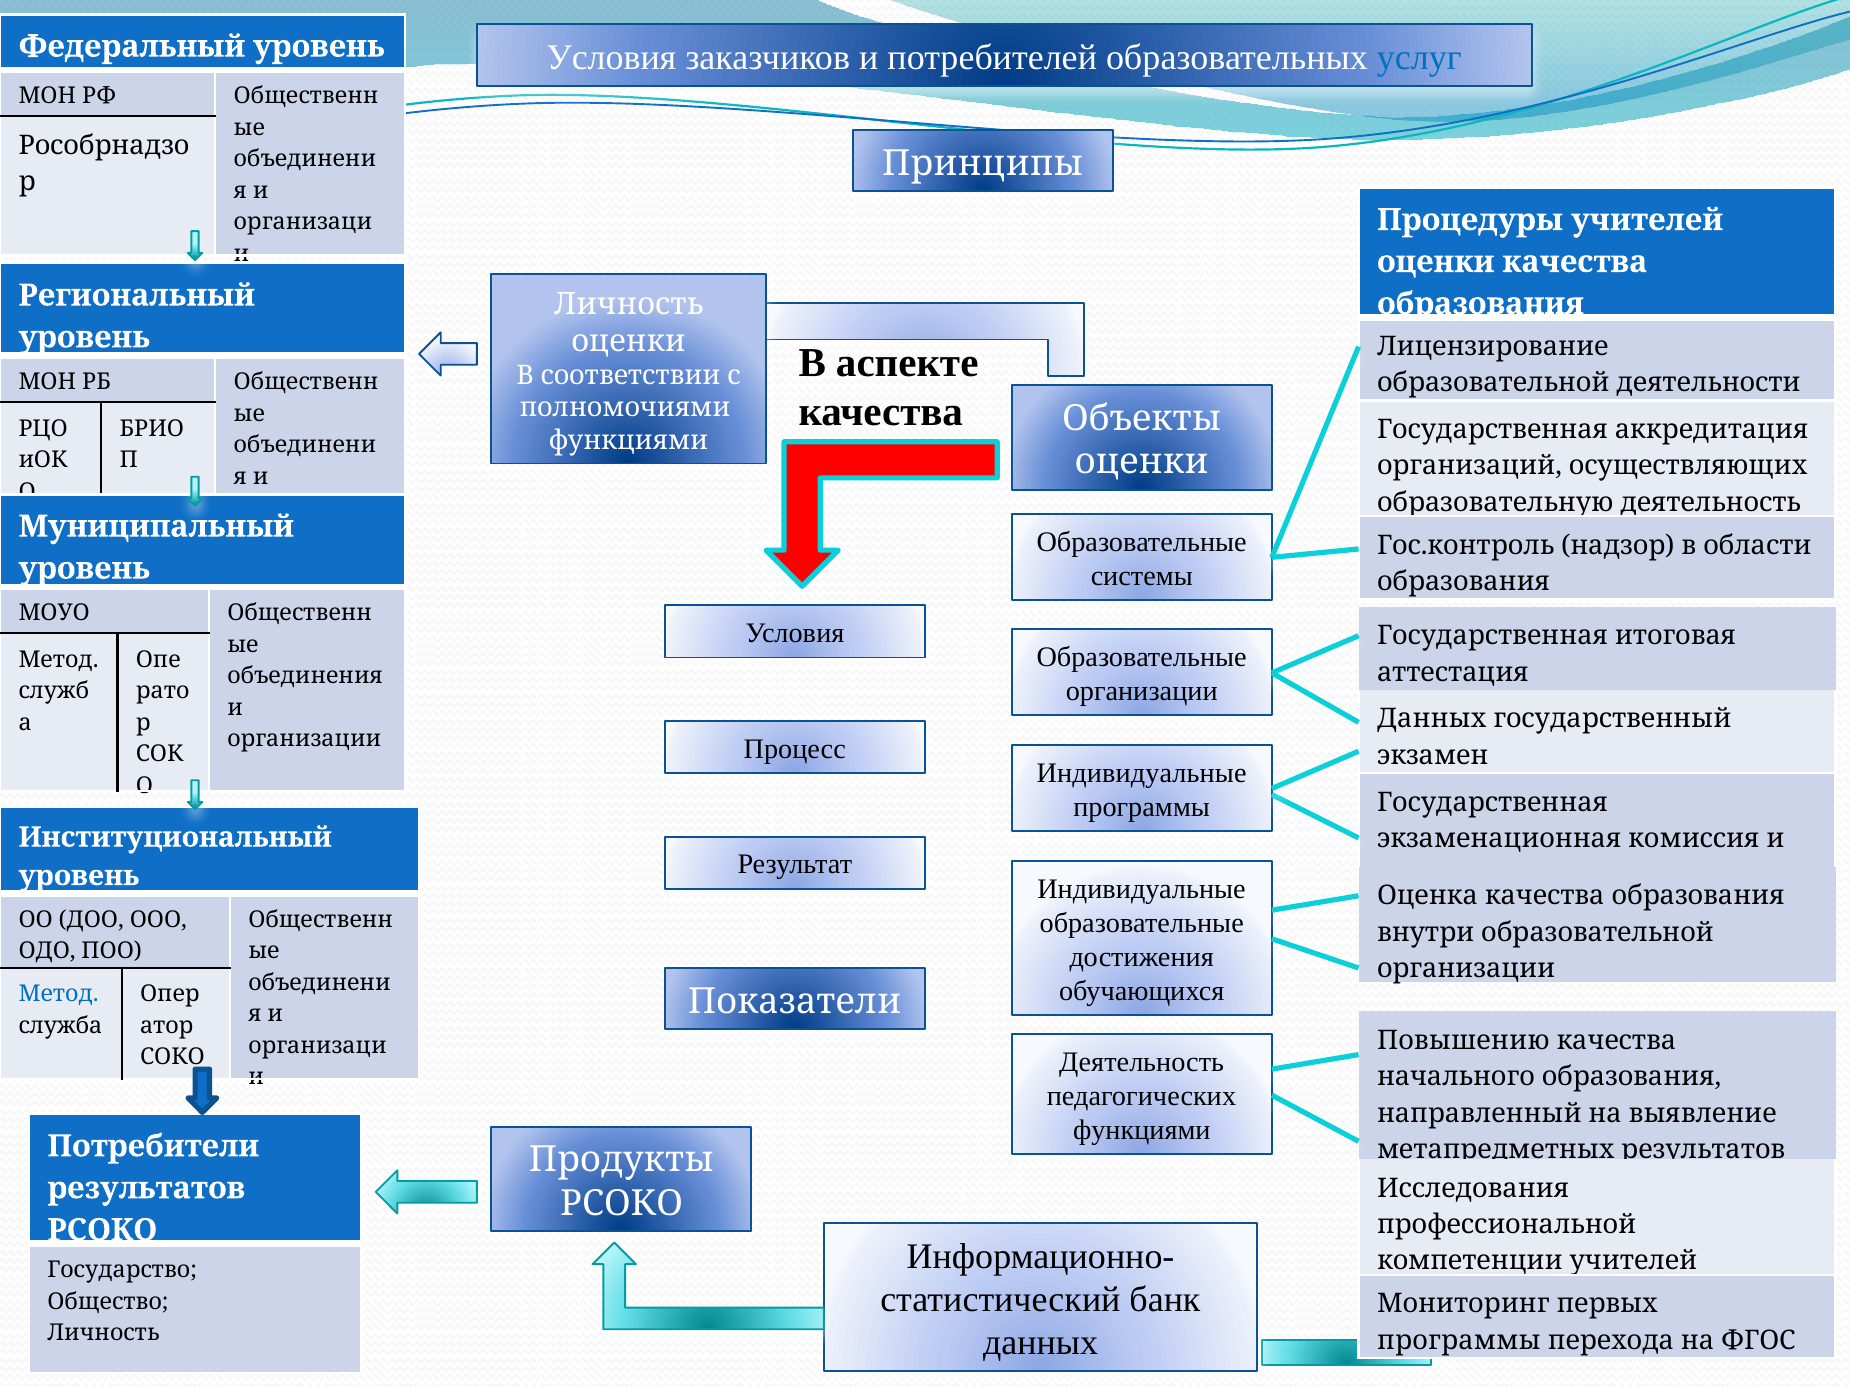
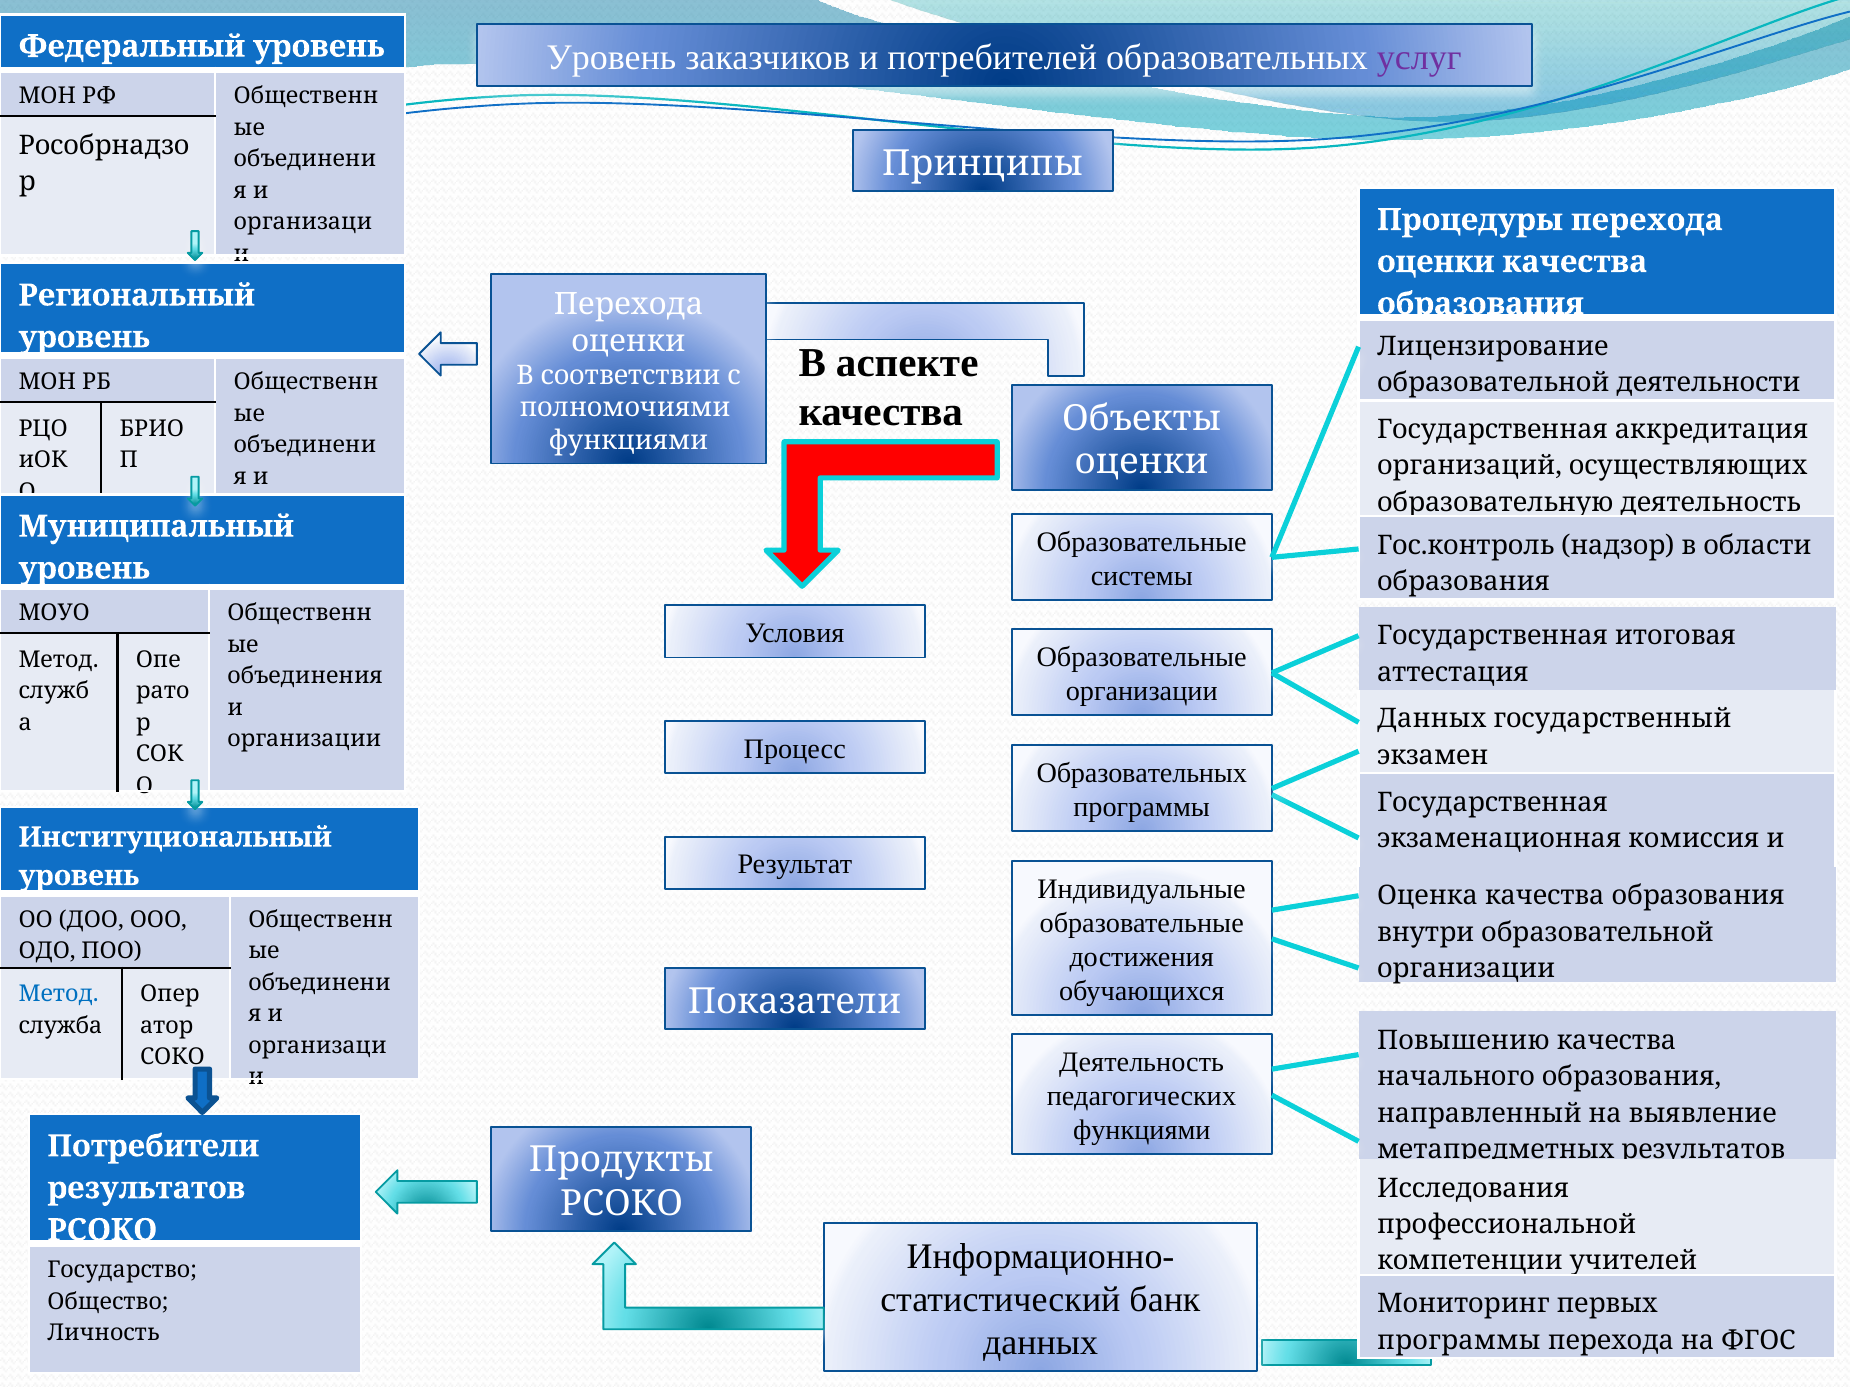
Условия: Условия -> Уровень (611, 58)
услуг colour: blue -> purple (1419, 58)
учителей: учителей -> перехода (1647, 220)
Личность: Личность -> Перехода (629, 304)
Индивидуальные: Индивидуальные -> Образовательных (1142, 773)
